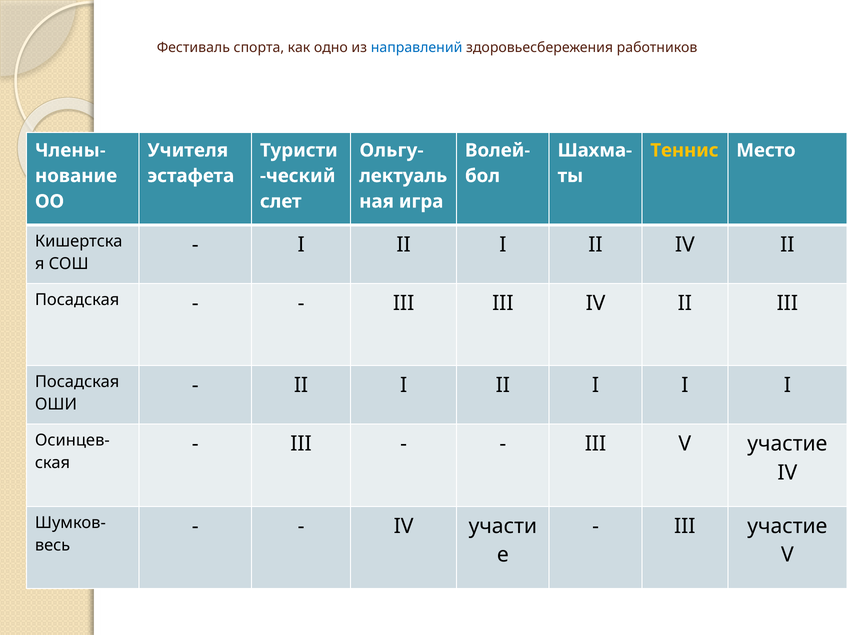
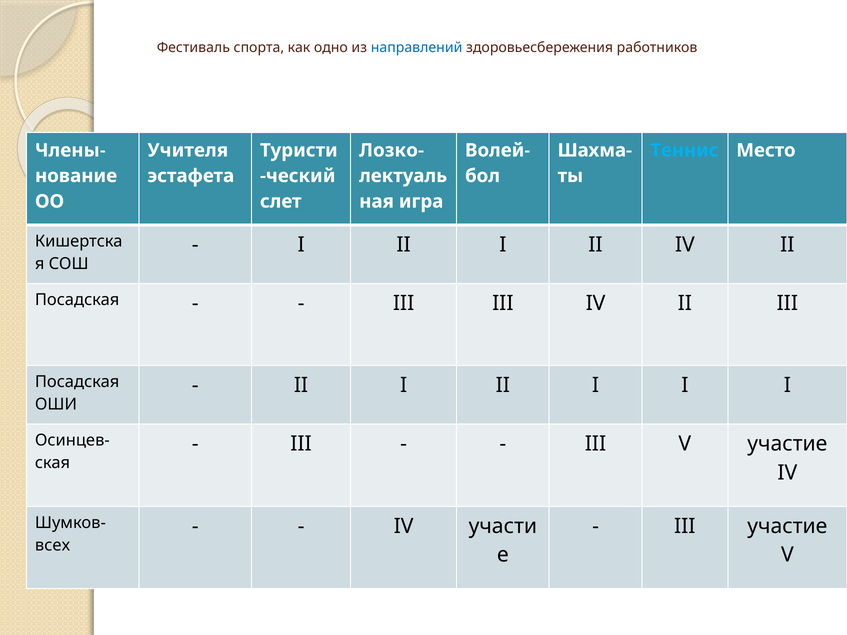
Ольгу-: Ольгу- -> Лозко- (392, 150)
Теннис colour: yellow -> light blue (684, 150)
весь: весь -> всех (52, 545)
